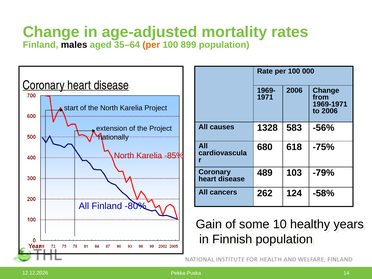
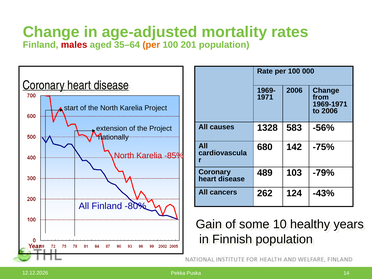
males colour: black -> red (74, 45)
899: 899 -> 201 (188, 45)
618: 618 -> 142 (294, 147)
-58%: -58% -> -43% (324, 193)
